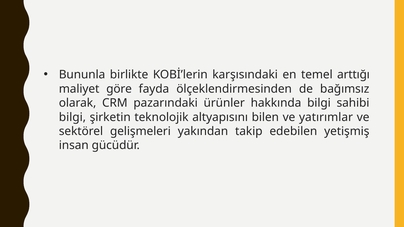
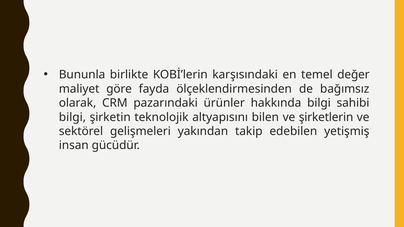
arttığı: arttığı -> değer (353, 75)
yatırımlar: yatırımlar -> şirketlerin (326, 117)
